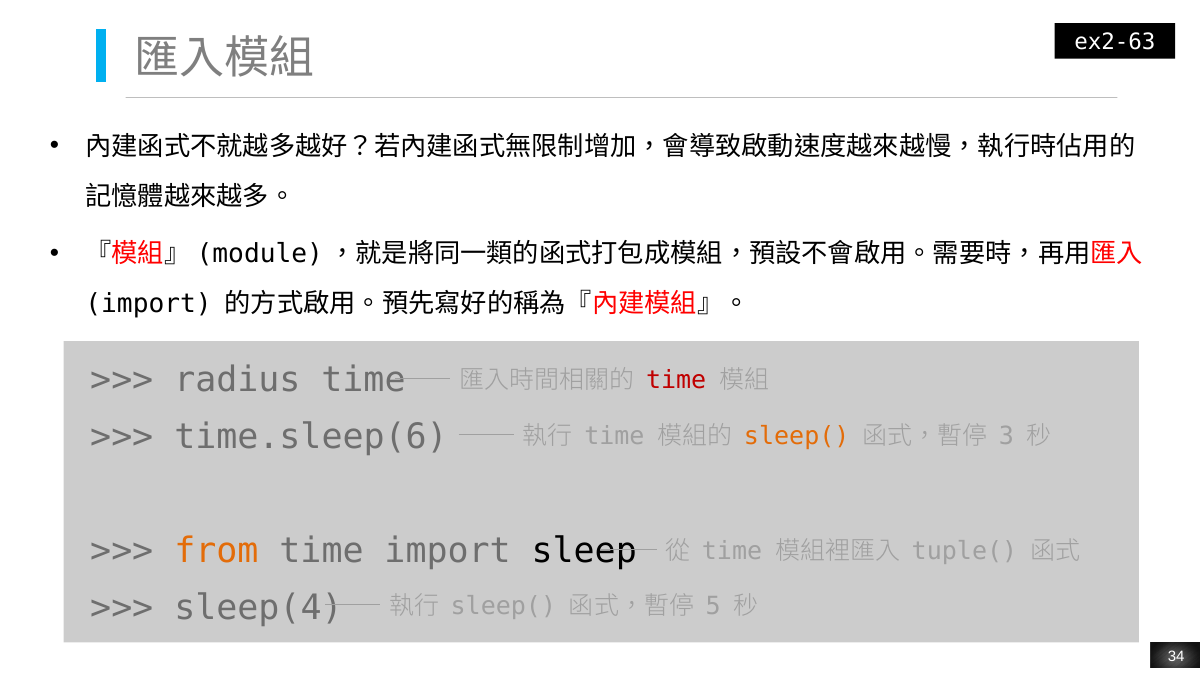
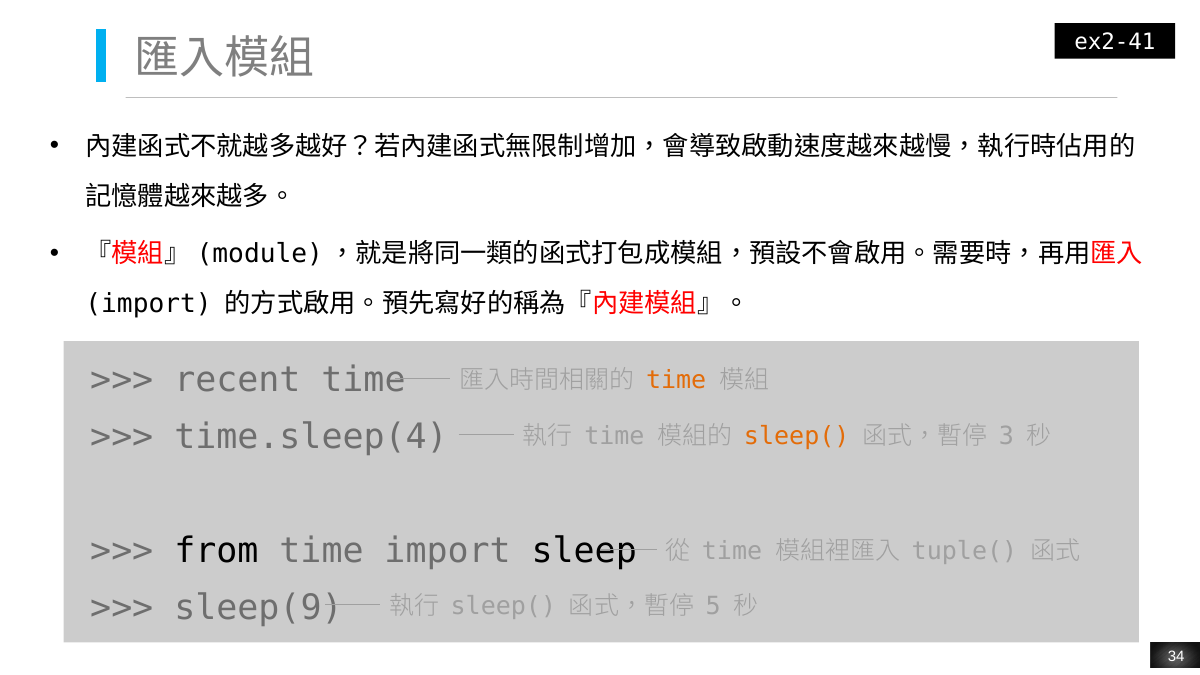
ex2-63: ex2-63 -> ex2-41 (1115, 43)
radius: radius -> recent (237, 380)
time colour: red -> orange (676, 380)
time.sleep(6: time.sleep(6 -> time.sleep(4 (311, 437)
from colour: orange -> black (216, 551)
sleep(4: sleep(4 -> sleep(9 (258, 608)
